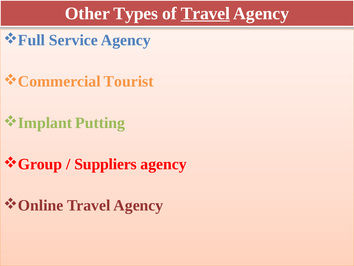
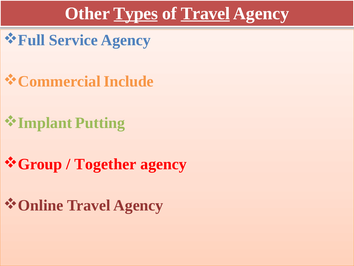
Types underline: none -> present (136, 13)
Tourist: Tourist -> Include (129, 81)
Suppliers: Suppliers -> Together (105, 164)
